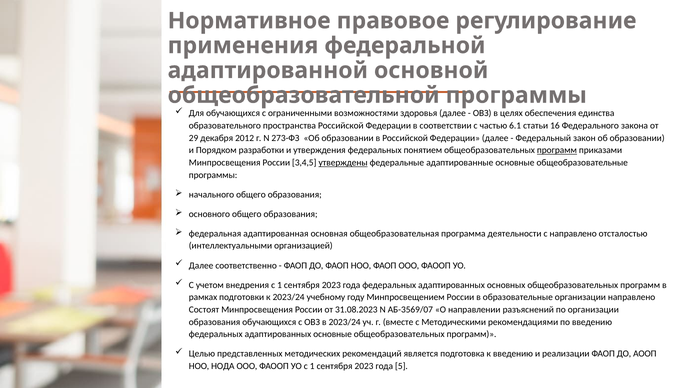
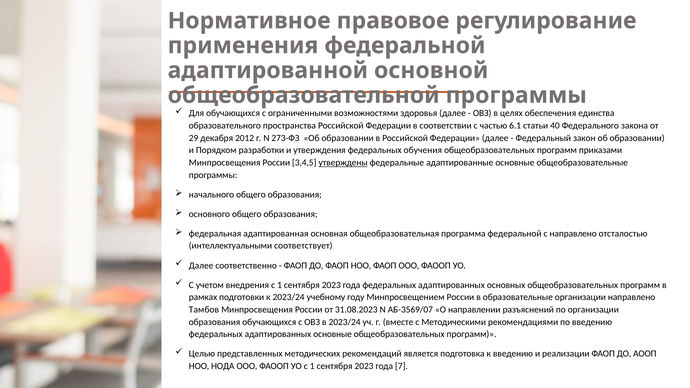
16: 16 -> 40 (555, 126)
понятием: понятием -> обучения (423, 150)
программ underline: present -> none (557, 150)
программа деятельности: деятельности -> федеральной (515, 234)
организацией: организацией -> соответствует (303, 246)
Состоят: Состоят -> Тамбов (204, 310)
5: 5 -> 7 (401, 366)
